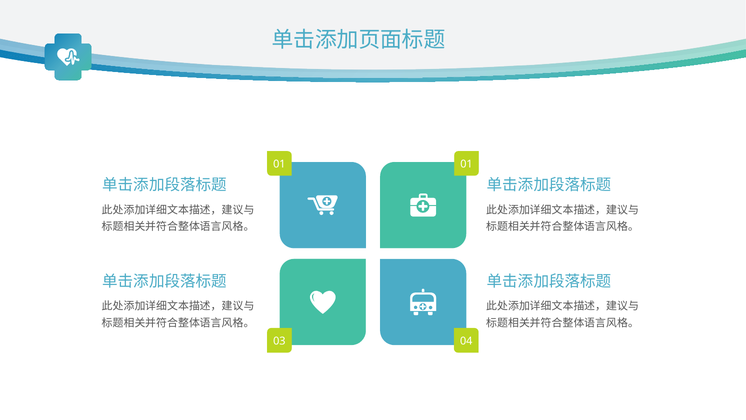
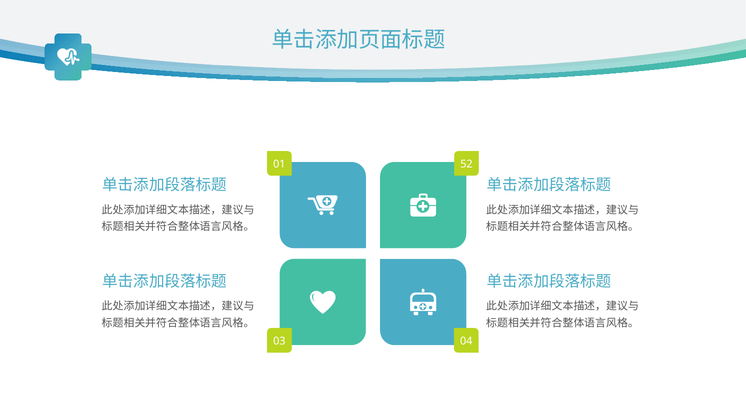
01 01: 01 -> 52 (466, 164)
